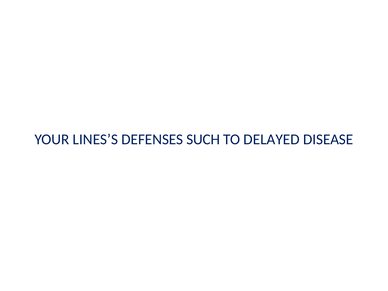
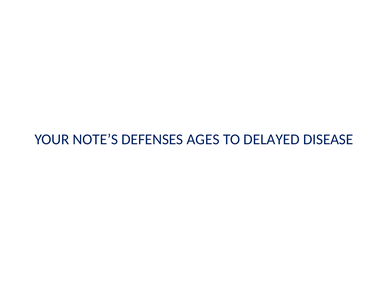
LINES’S: LINES’S -> NOTE’S (95, 139)
SUCH: SUCH -> AGES (203, 139)
